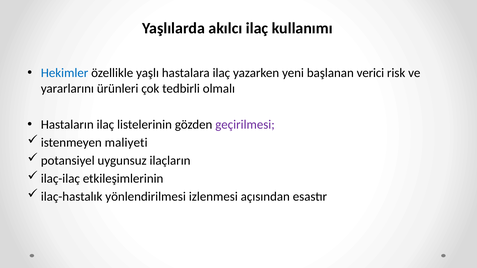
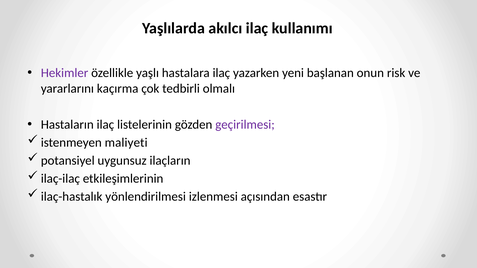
Hekimler colour: blue -> purple (65, 73)
verici: verici -> onun (370, 73)
ürünleri: ürünleri -> kaçırma (118, 89)
